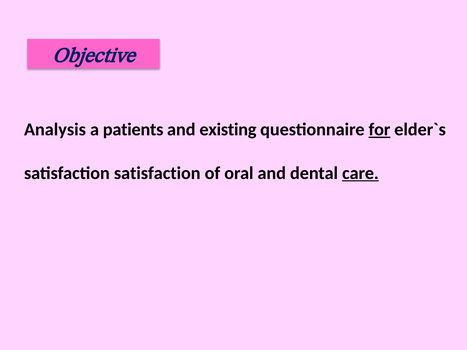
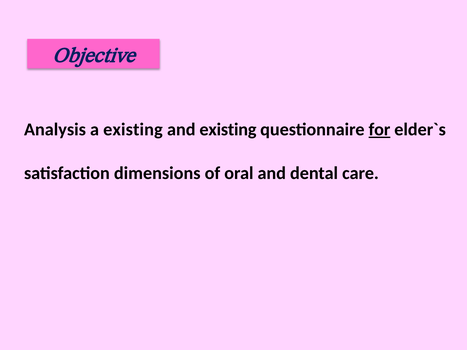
a patients: patients -> existing (133, 130)
satisfaction satisfaction: satisfaction -> dimensions (157, 173)
care underline: present -> none (360, 173)
